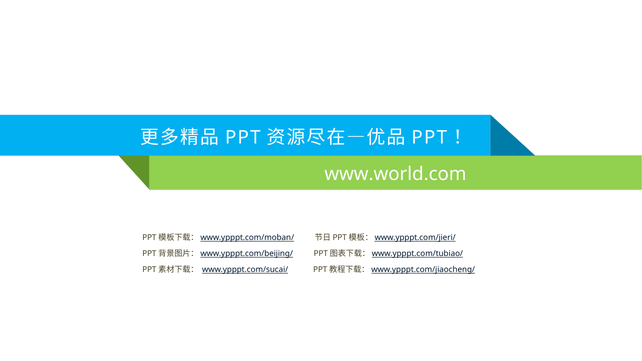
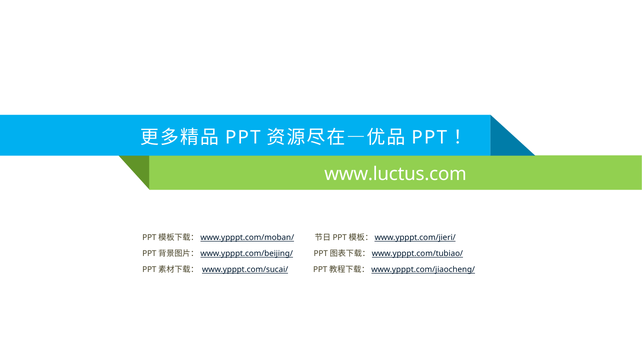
www.world.com: www.world.com -> www.luctus.com (396, 174)
